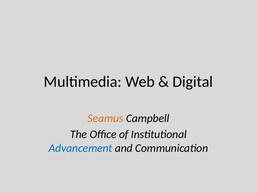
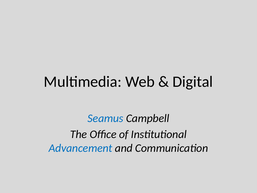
Seamus colour: orange -> blue (106, 118)
